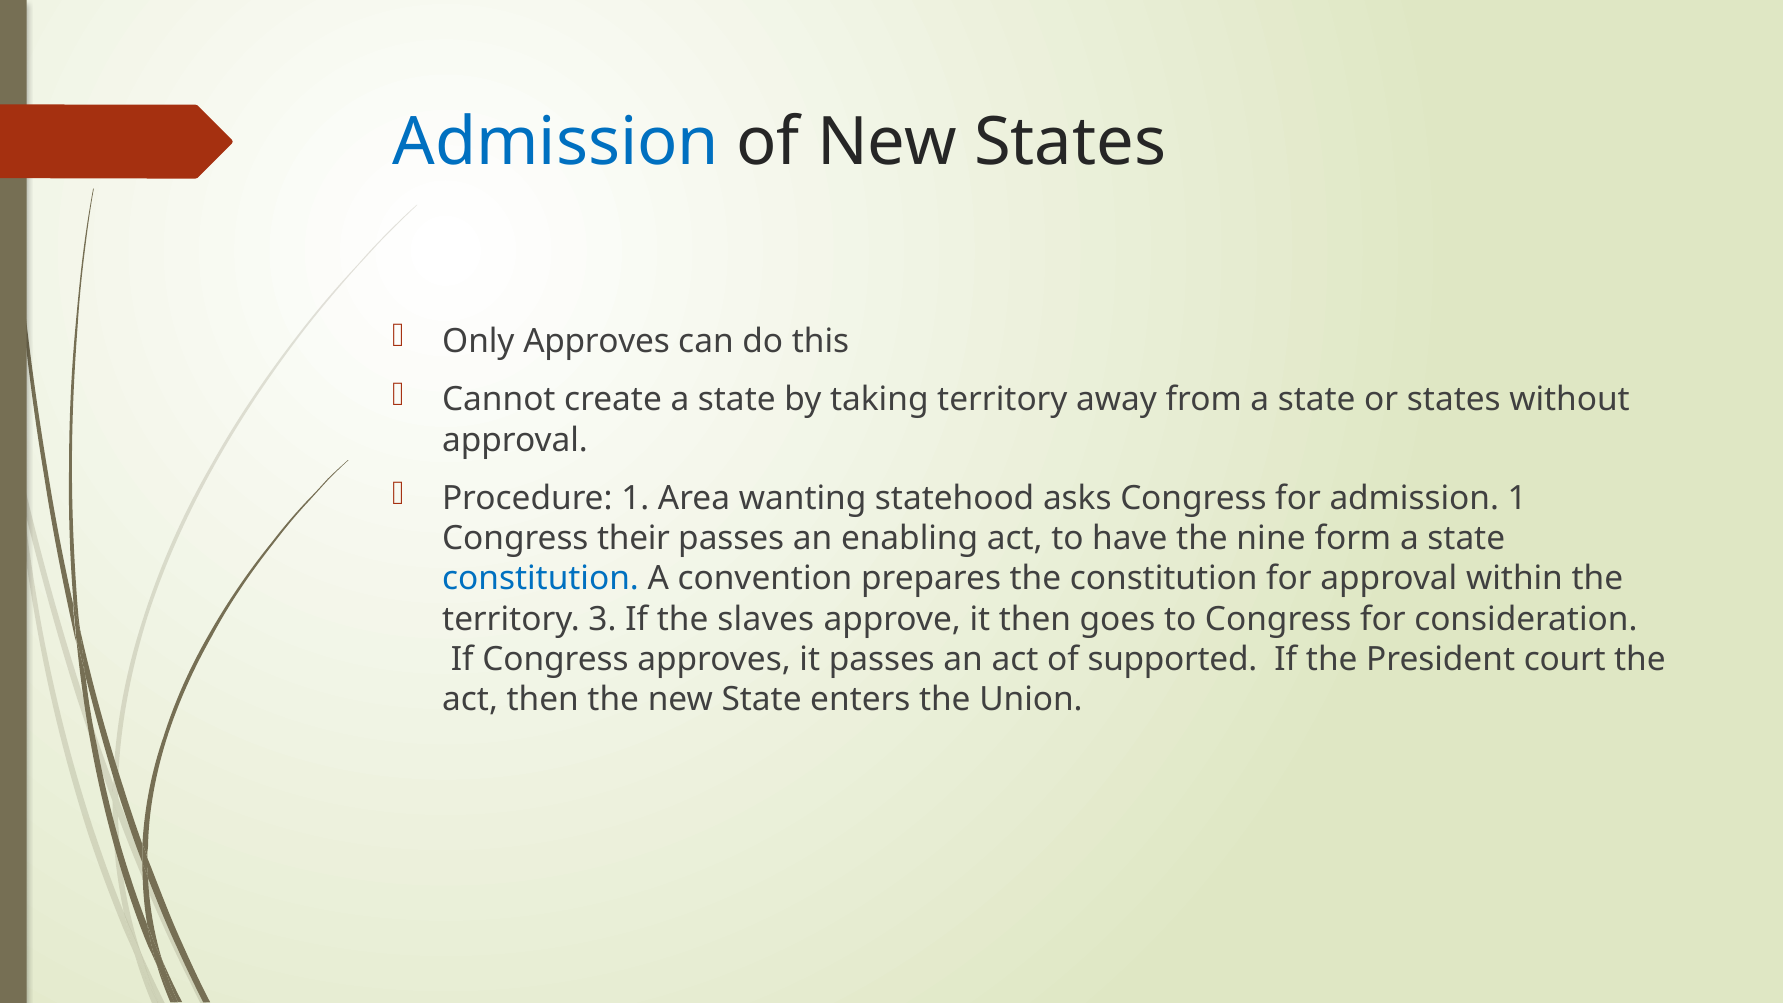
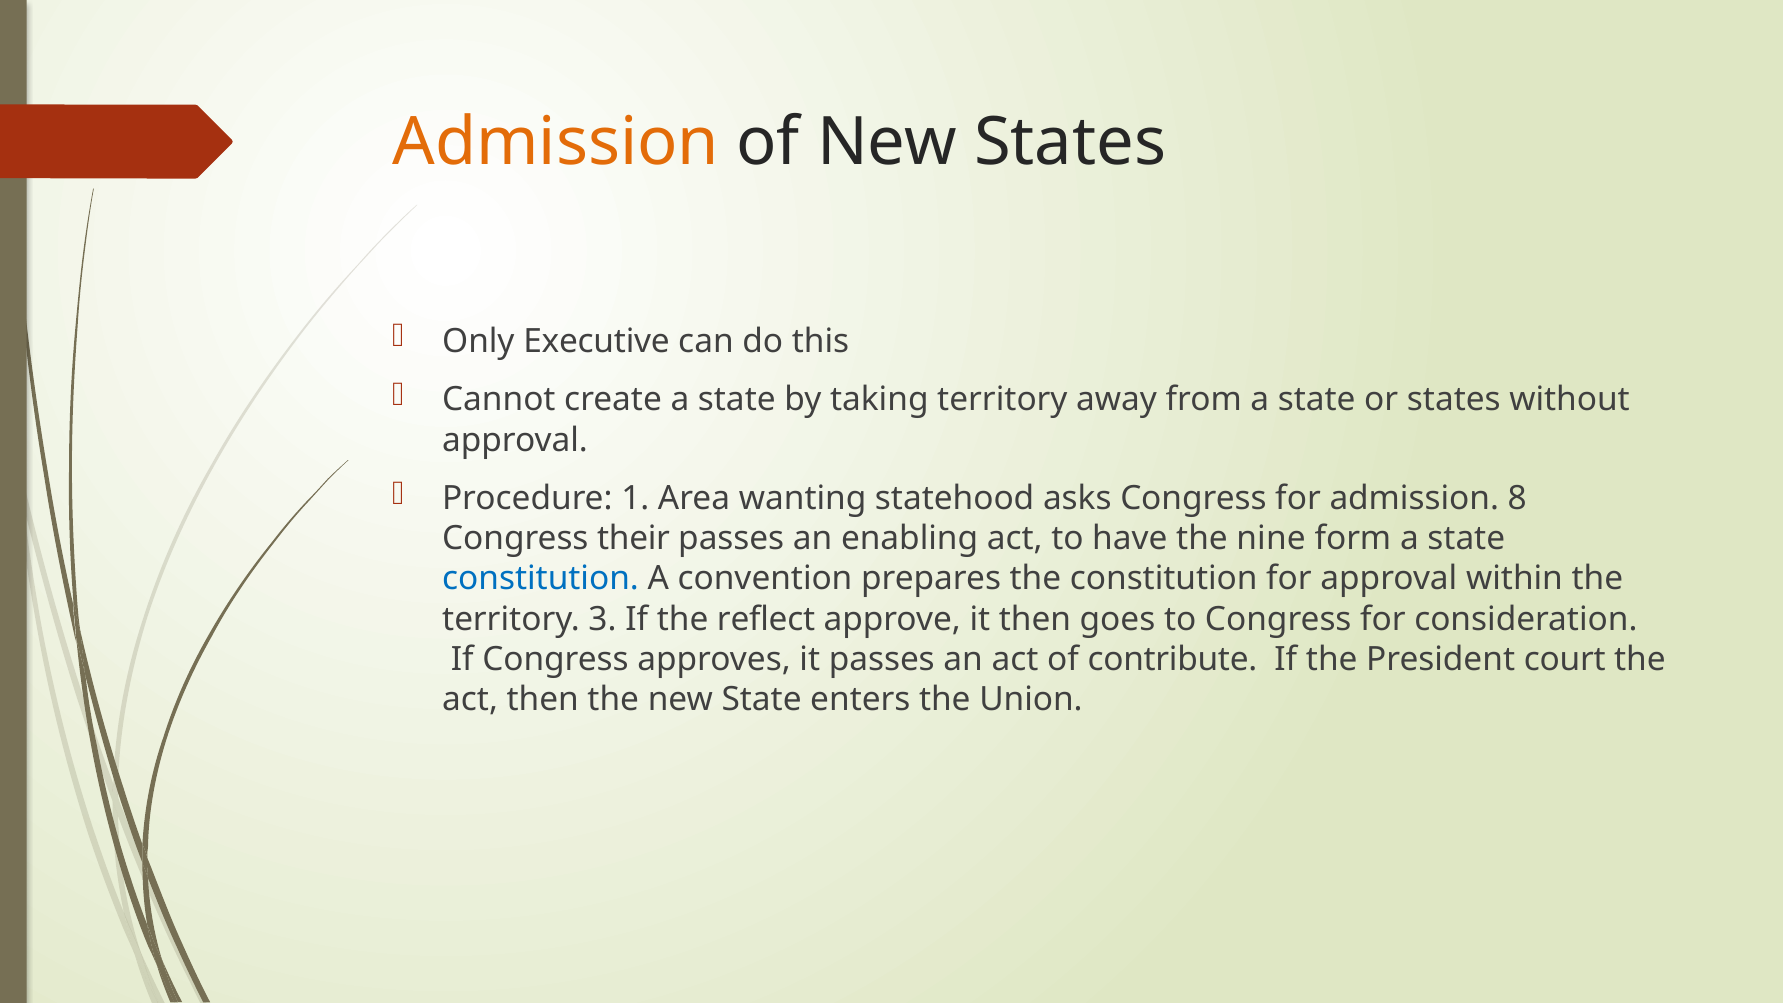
Admission colour: blue -> orange (556, 143)
Only Approves: Approves -> Executive (597, 341)
admission 1: 1 -> 8 (1517, 499)
slaves: slaves -> reflect (766, 619)
supported: supported -> contribute (1172, 659)
